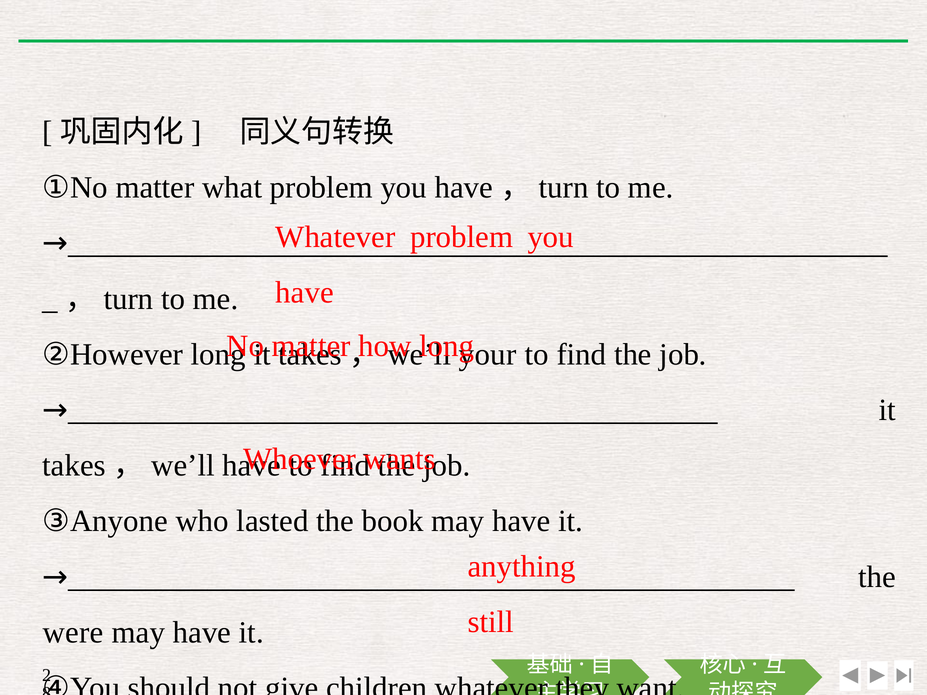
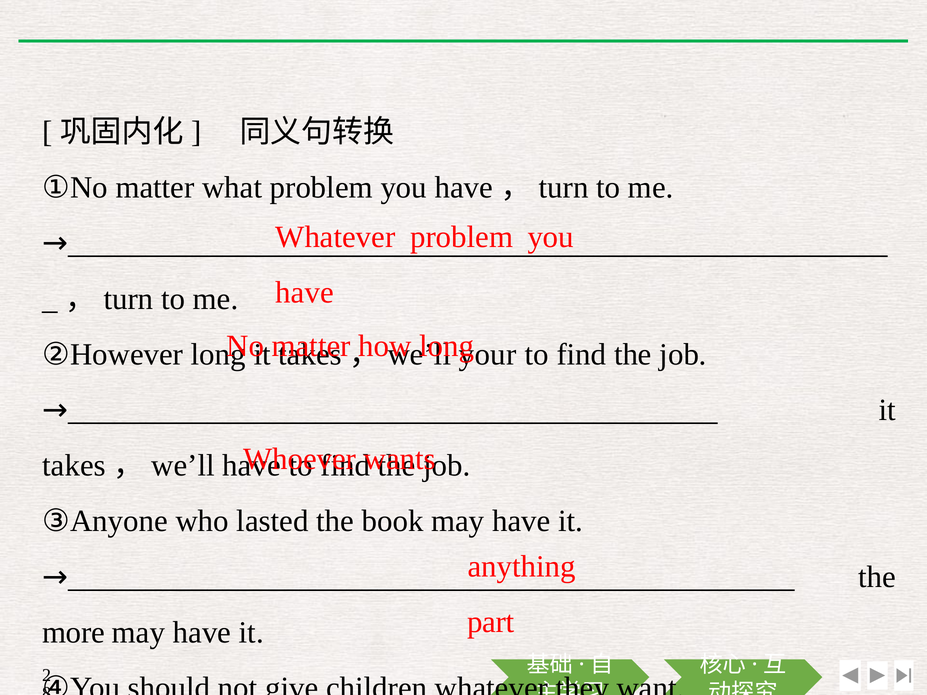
still: still -> part (491, 622)
were: were -> more (73, 633)
